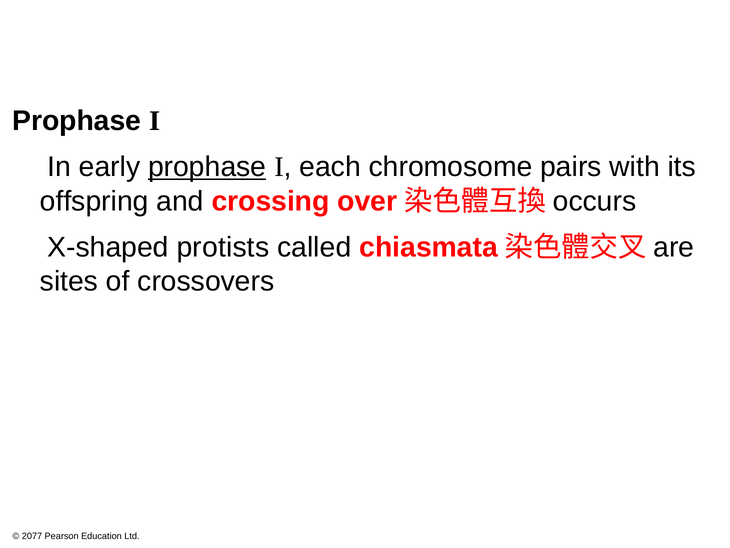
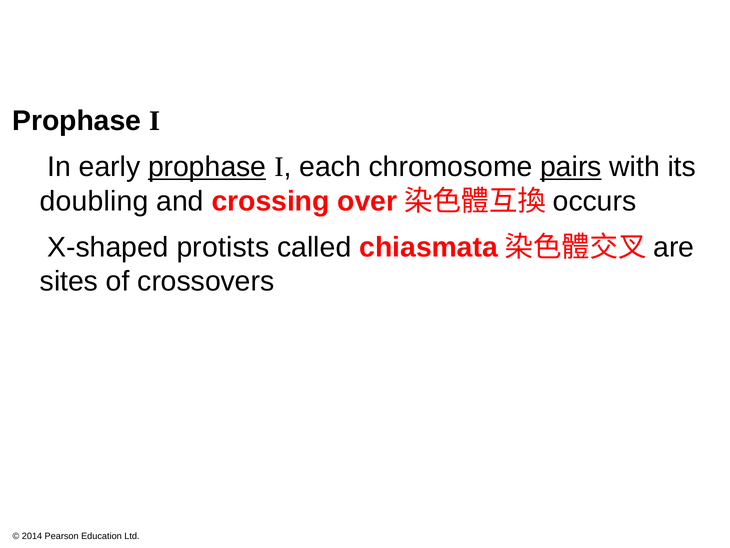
pairs underline: none -> present (571, 167)
offspring: offspring -> doubling (94, 201)
2077: 2077 -> 2014 (32, 536)
